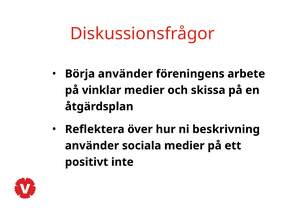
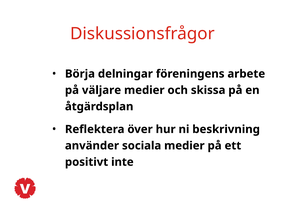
Börja använder: använder -> delningar (125, 74)
vinklar: vinklar -> väljare (102, 90)
